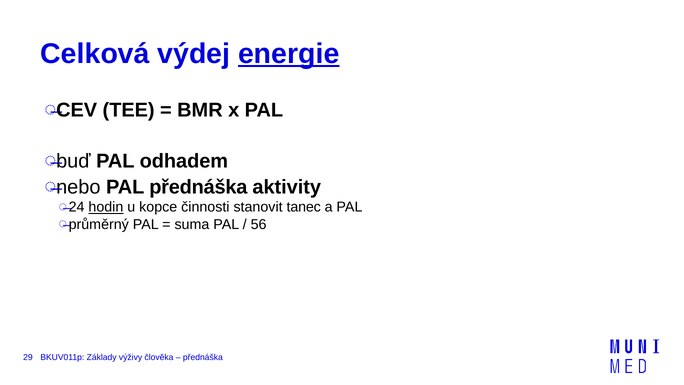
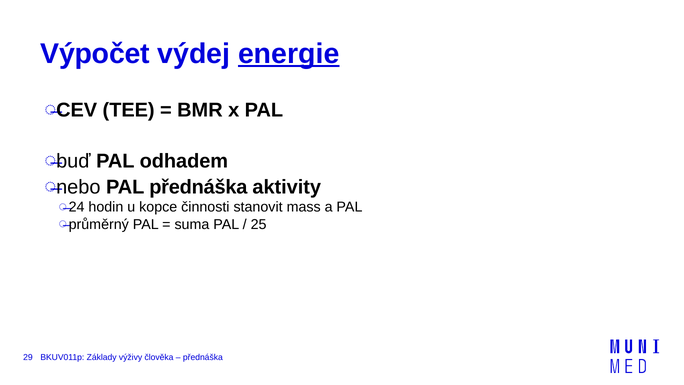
Celková: Celková -> Výpočet (95, 54)
hodin underline: present -> none (106, 207)
tanec: tanec -> mass (304, 207)
56: 56 -> 25 (259, 224)
